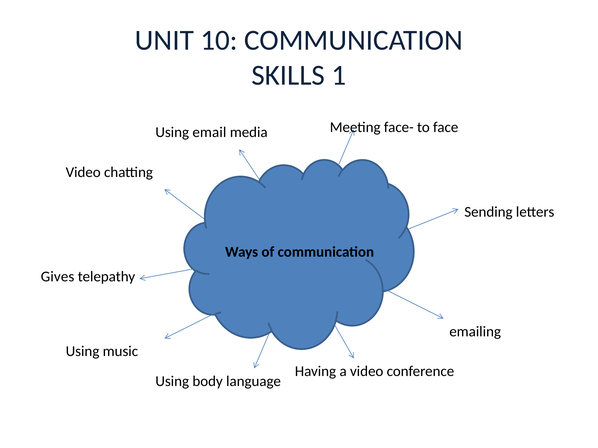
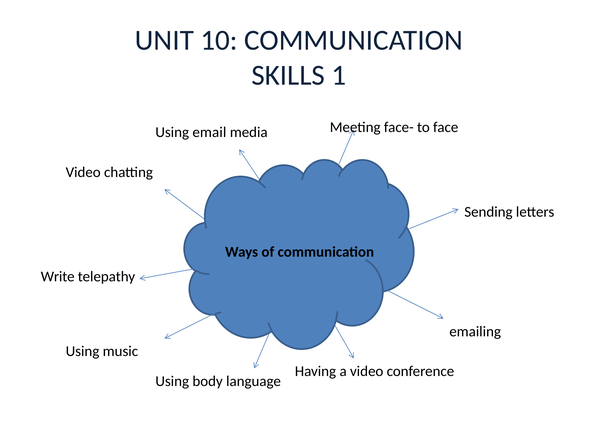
Gives: Gives -> Write (58, 277)
